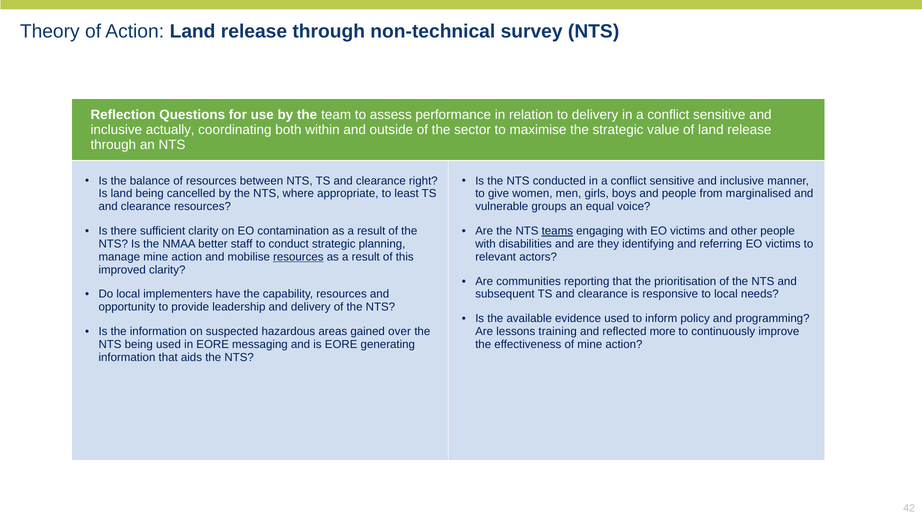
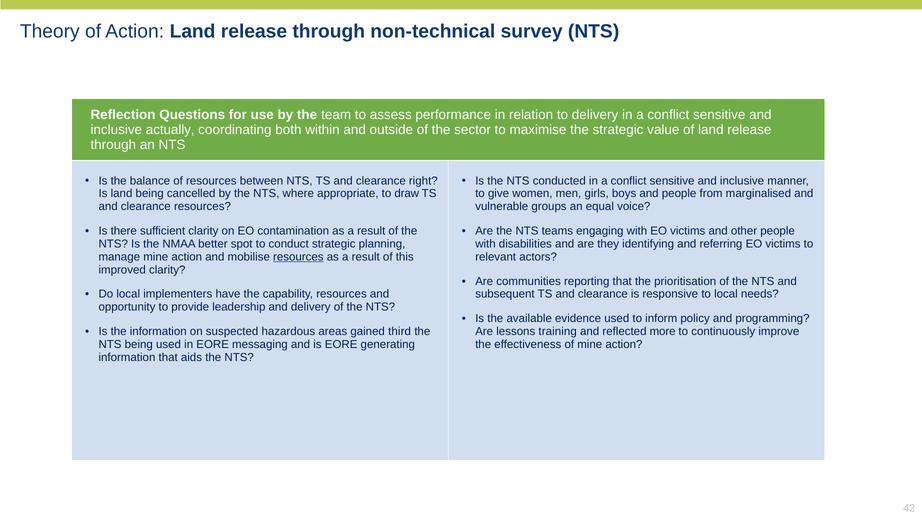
least: least -> draw (407, 194)
teams underline: present -> none (557, 231)
staff: staff -> spot (242, 244)
over: over -> third (400, 331)
